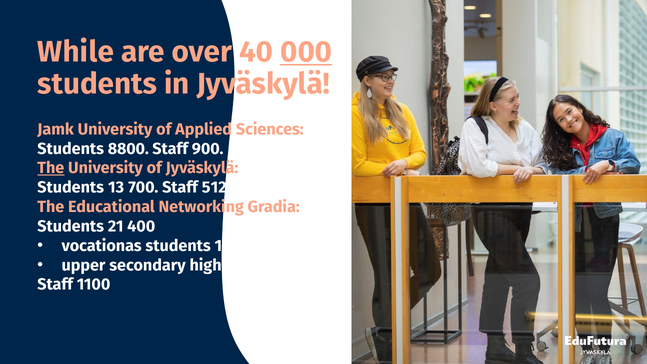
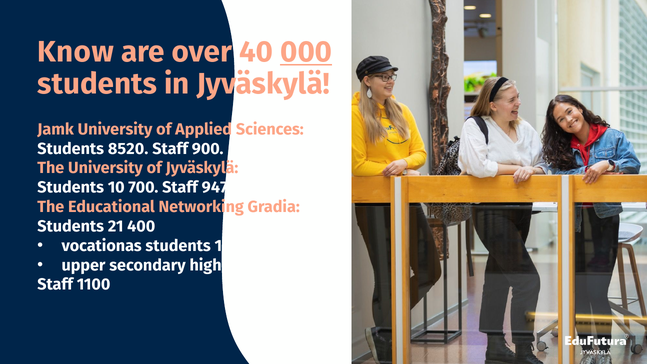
While: While -> Know (76, 52)
8800: 8800 -> 8520 (128, 149)
The underline: present -> none (51, 168)
13: 13 -> 10 (116, 188)
5122: 5122 -> 9471 (221, 188)
